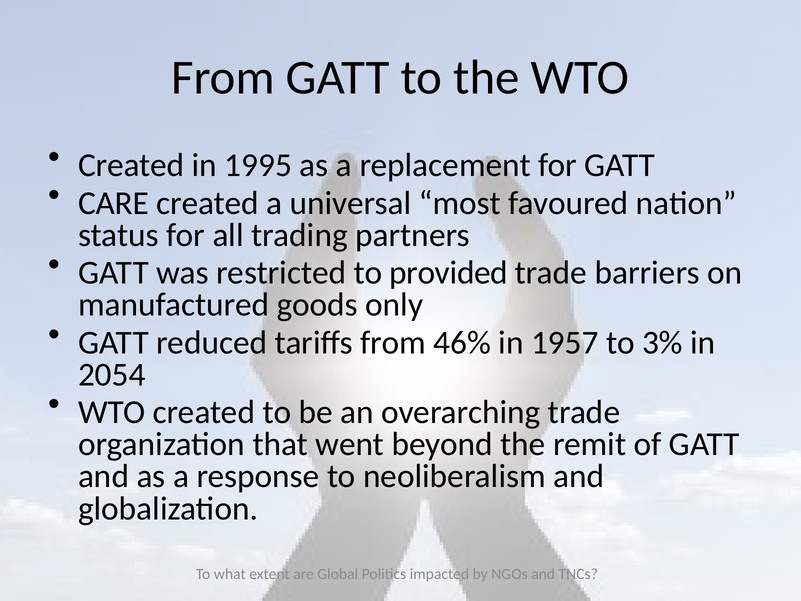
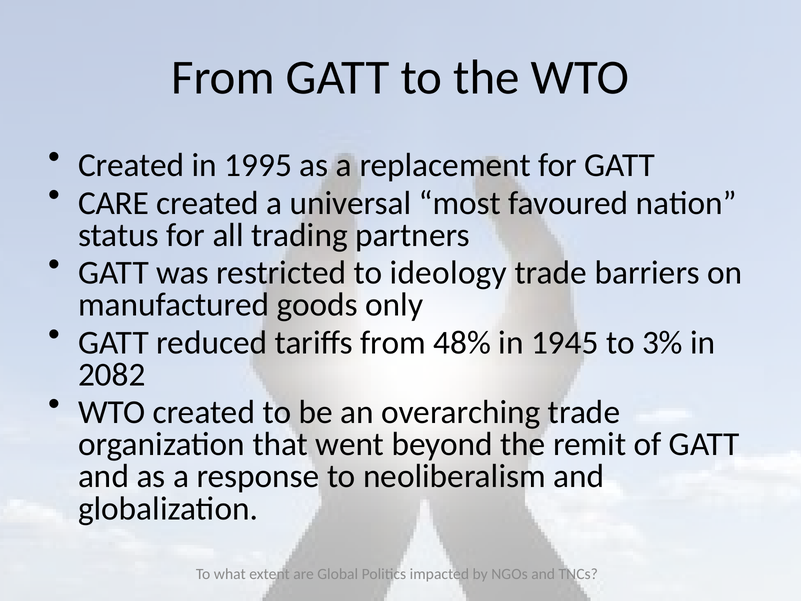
provided: provided -> ideology (448, 273)
46%: 46% -> 48% (462, 342)
1957: 1957 -> 1945 (565, 342)
2054: 2054 -> 2082 (112, 374)
